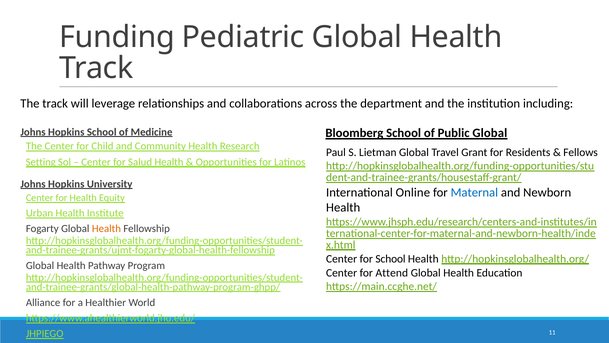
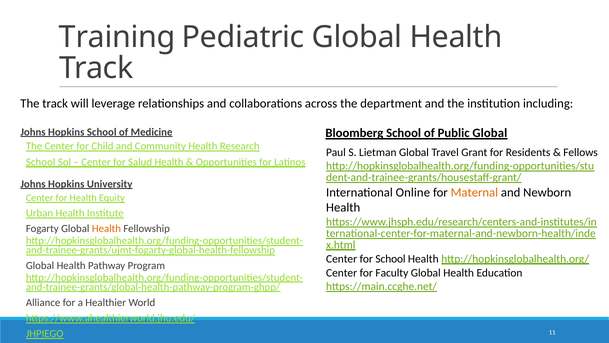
Funding: Funding -> Training (117, 37)
Setting: Setting -> School (41, 162)
Maternal colour: blue -> orange (474, 192)
Attend: Attend -> Faculty (392, 272)
